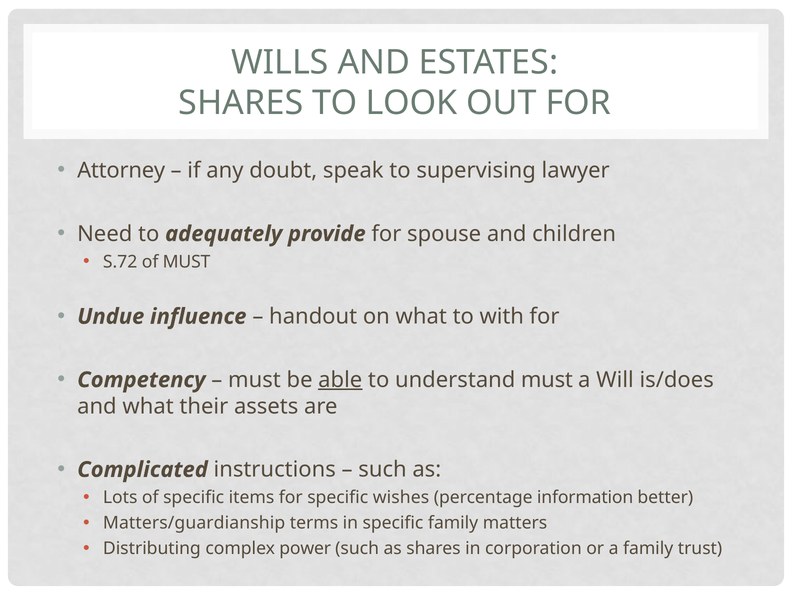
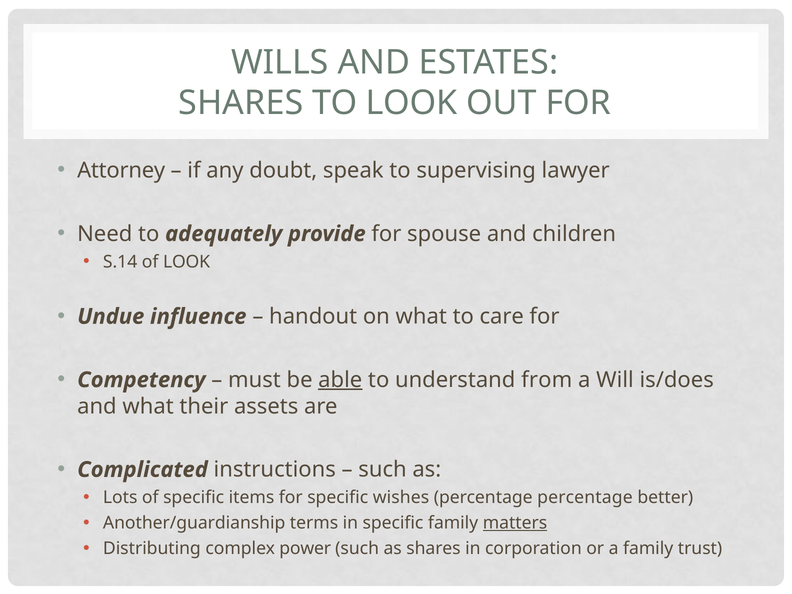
S.72: S.72 -> S.14 (120, 262)
of MUST: MUST -> LOOK (187, 262)
with: with -> care (502, 317)
understand must: must -> from (547, 380)
percentage information: information -> percentage (585, 498)
Matters/guardianship: Matters/guardianship -> Another/guardianship (194, 523)
matters underline: none -> present (515, 523)
